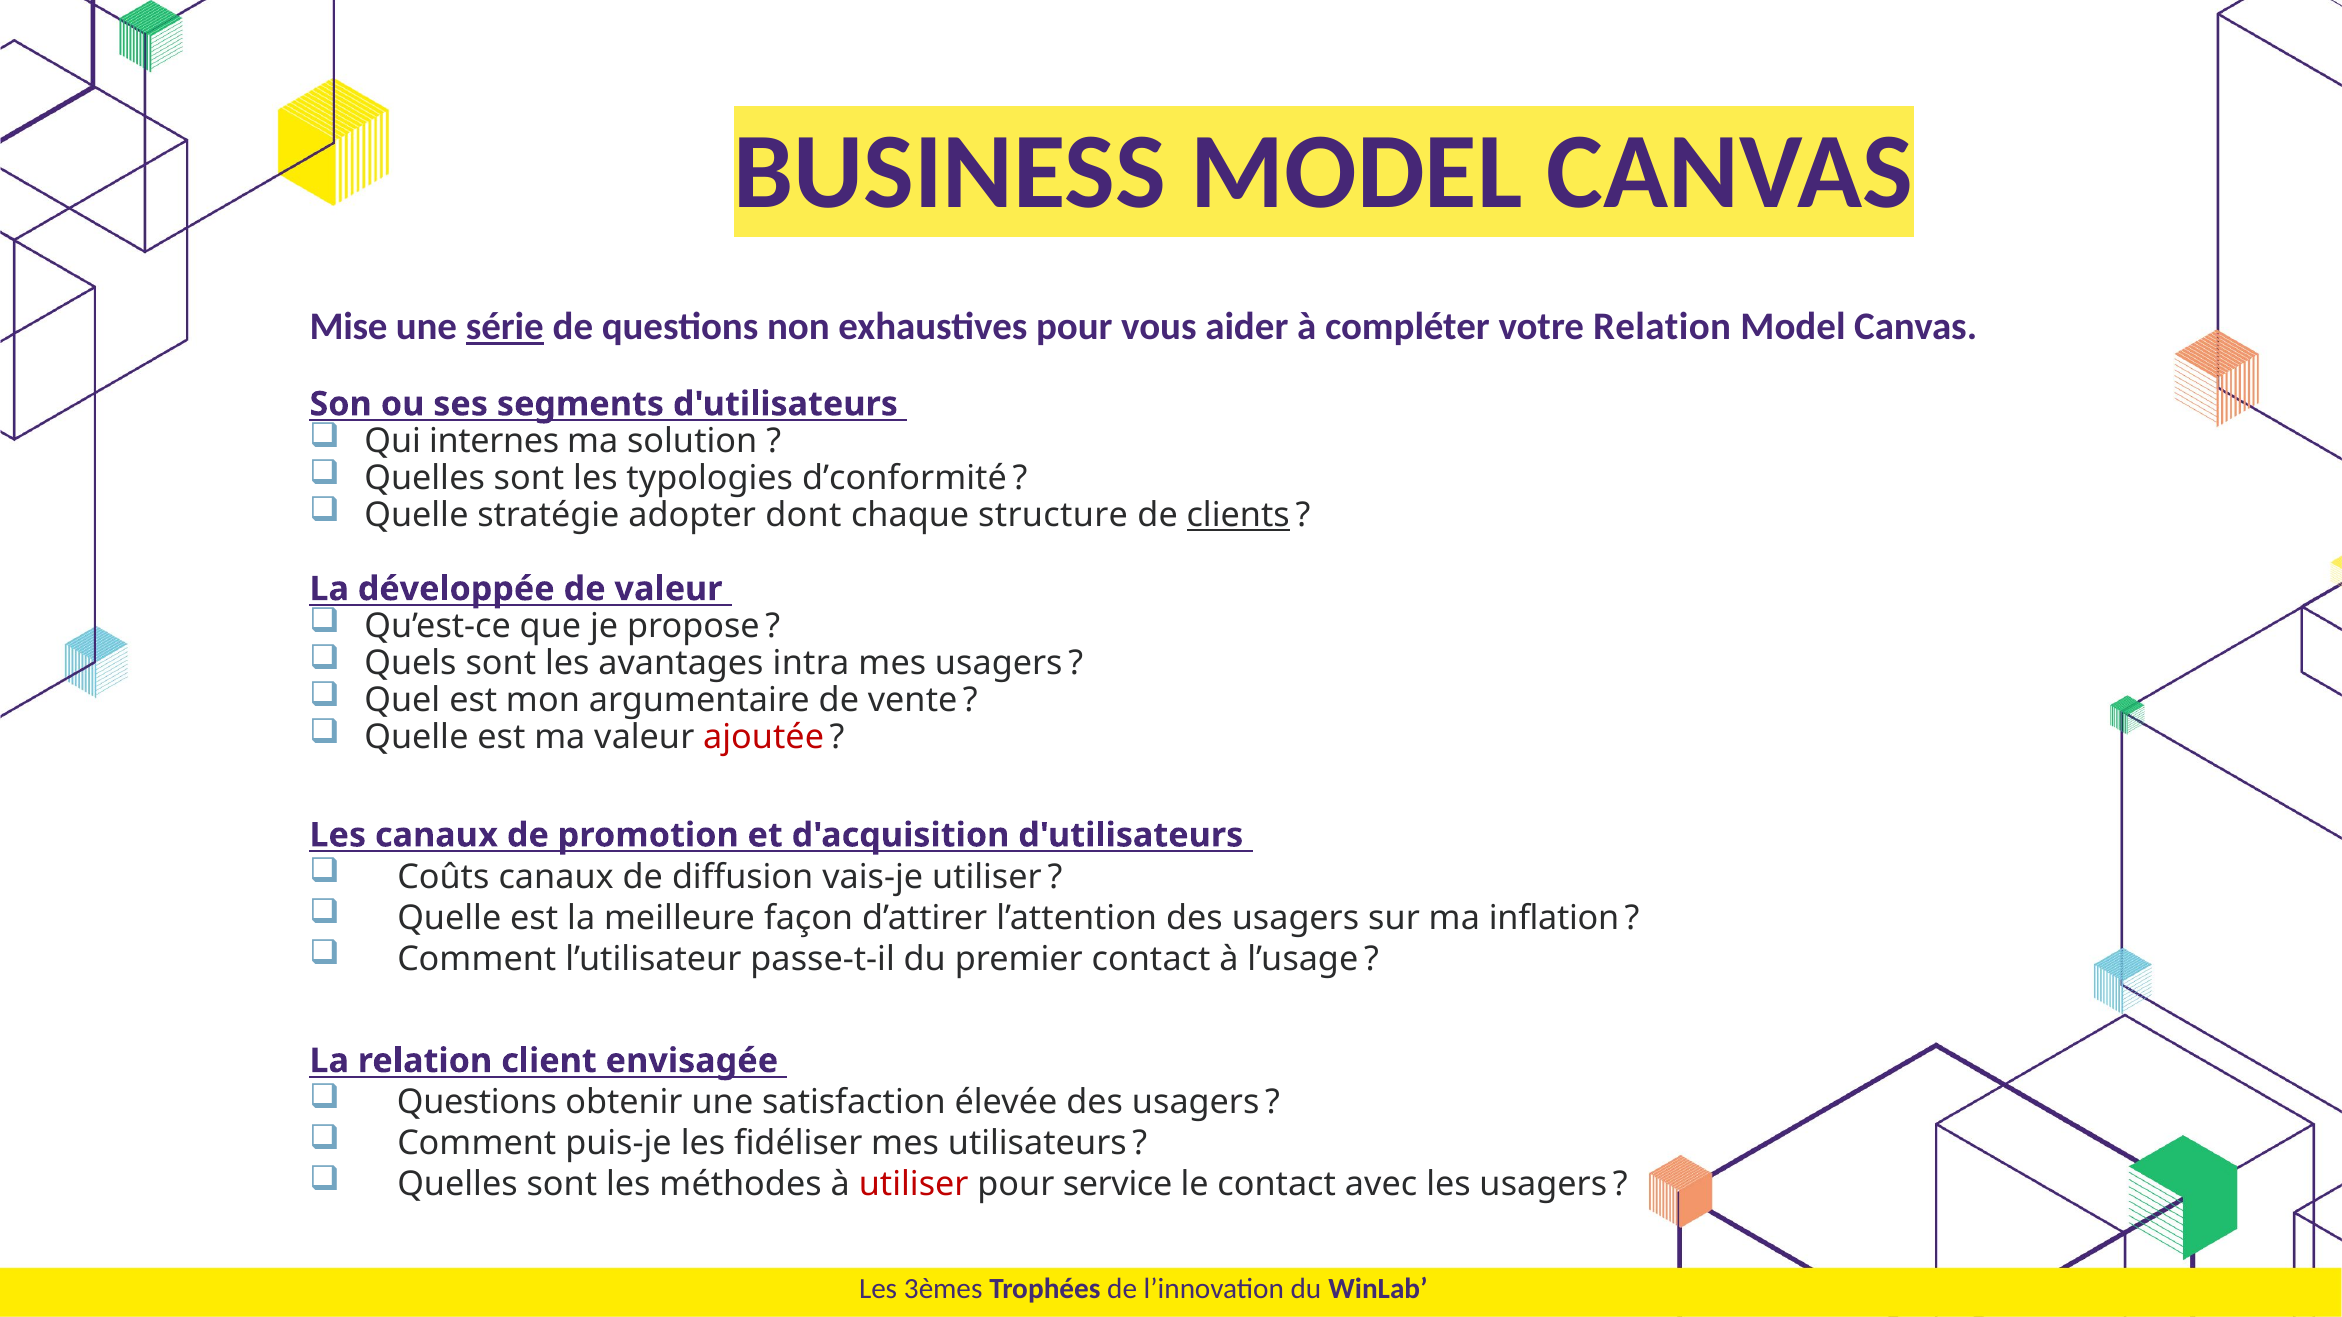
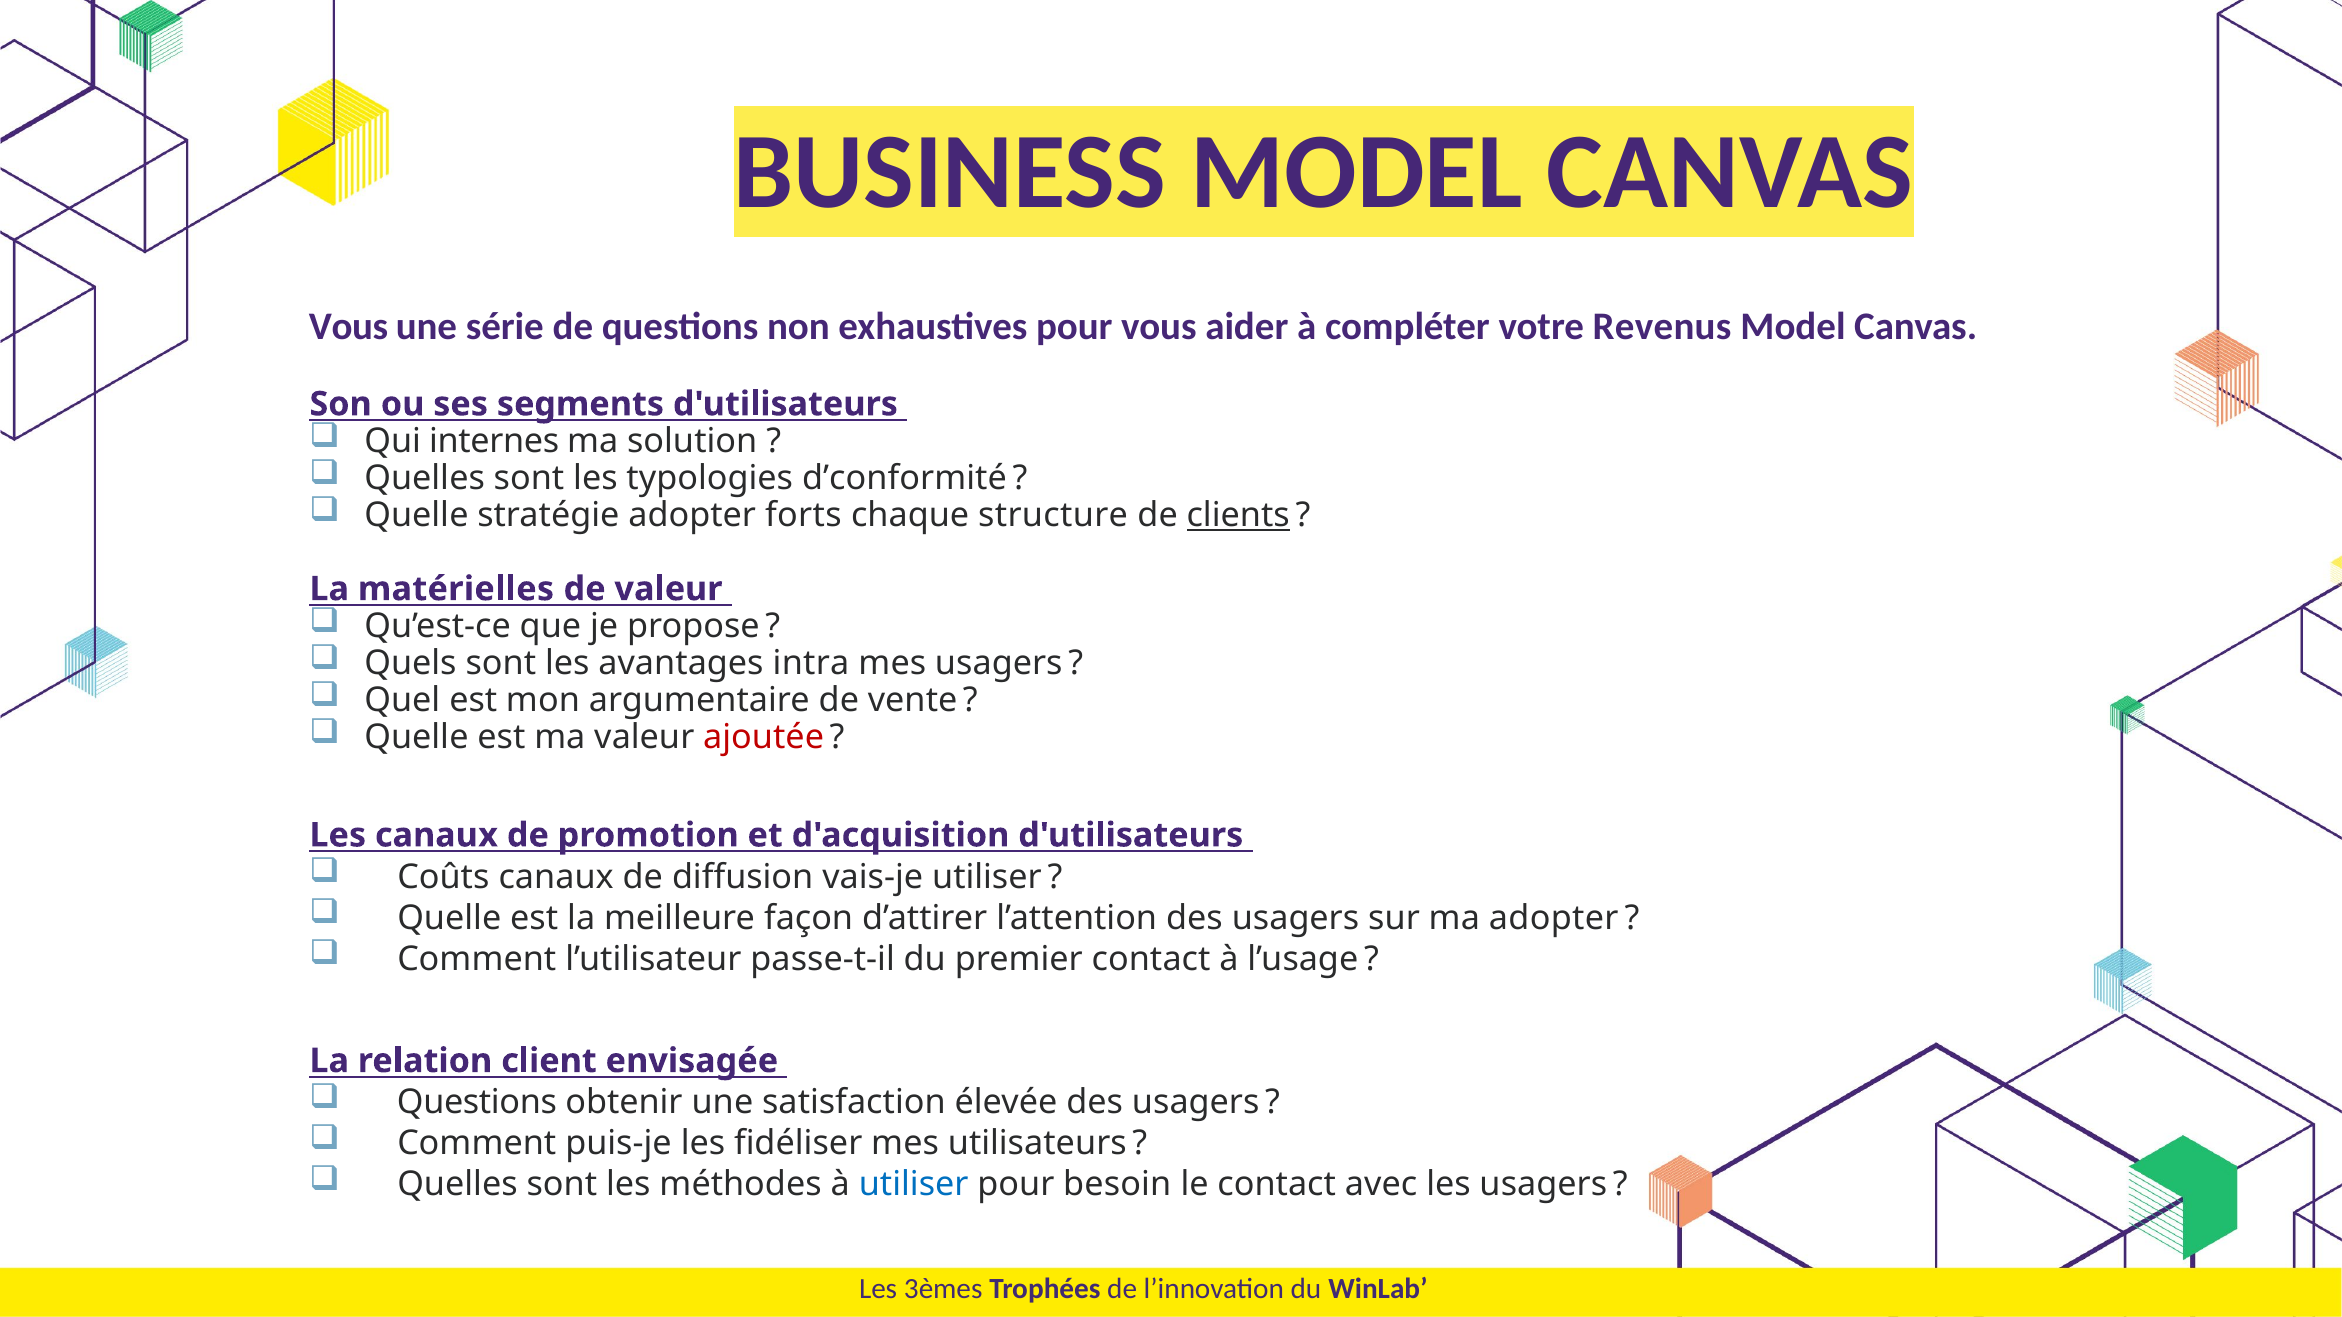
Mise: Mise -> Vous (349, 327)
série underline: present -> none (505, 327)
votre Relation: Relation -> Revenus (1662, 327)
dont: dont -> forts (803, 515)
développée: développée -> matérielles (456, 589)
ma inflation: inflation -> adopter (1554, 918)
utiliser colour: red -> blue (914, 1185)
service: service -> besoin (1117, 1185)
